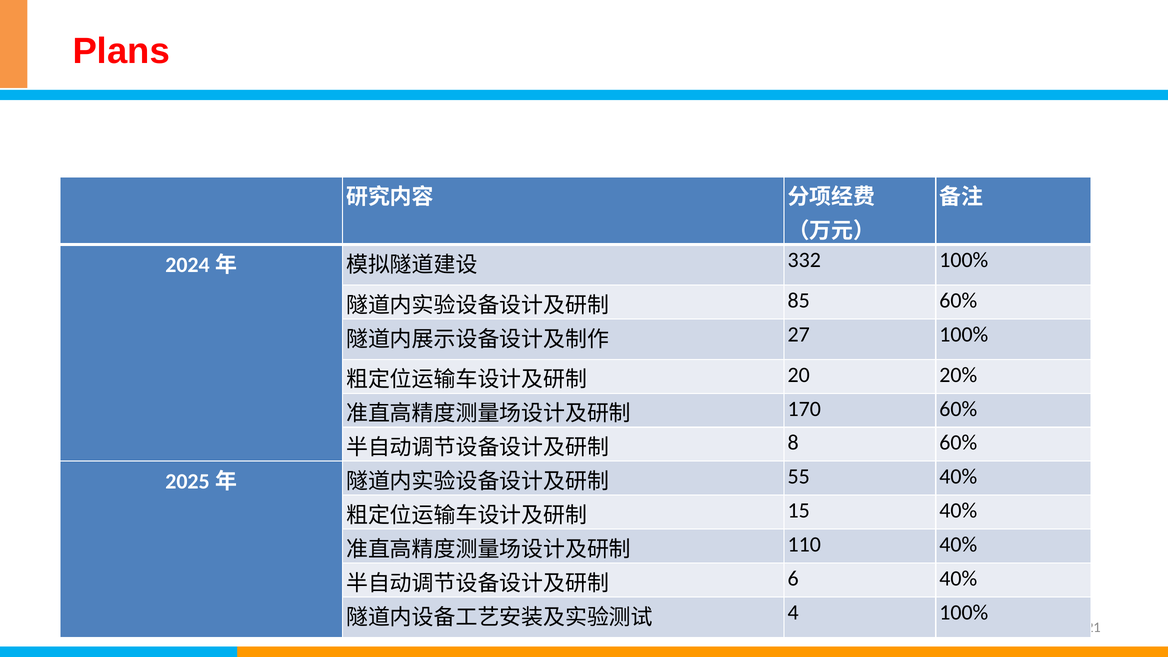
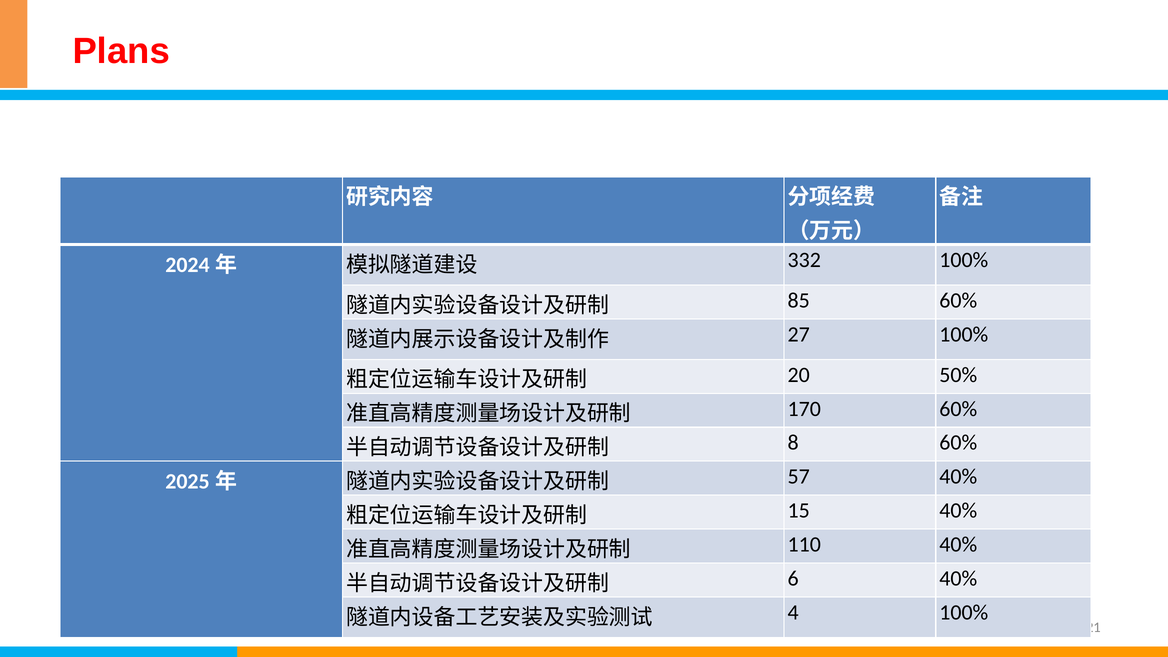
20%: 20% -> 50% (958, 375)
55: 55 -> 57 (799, 477)
